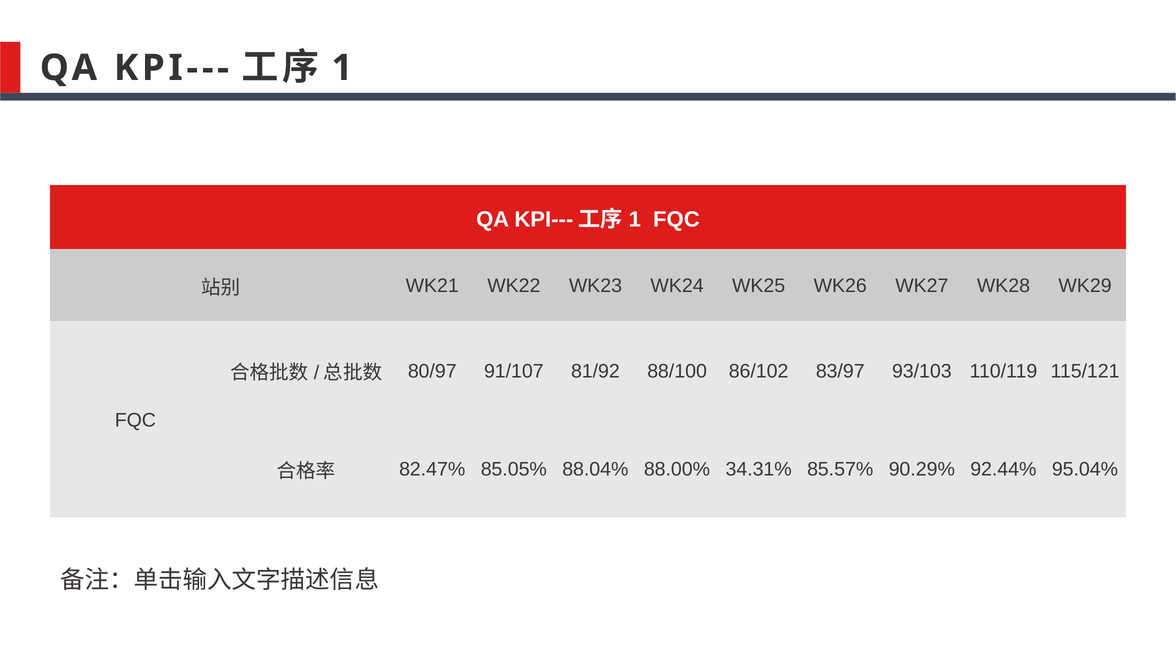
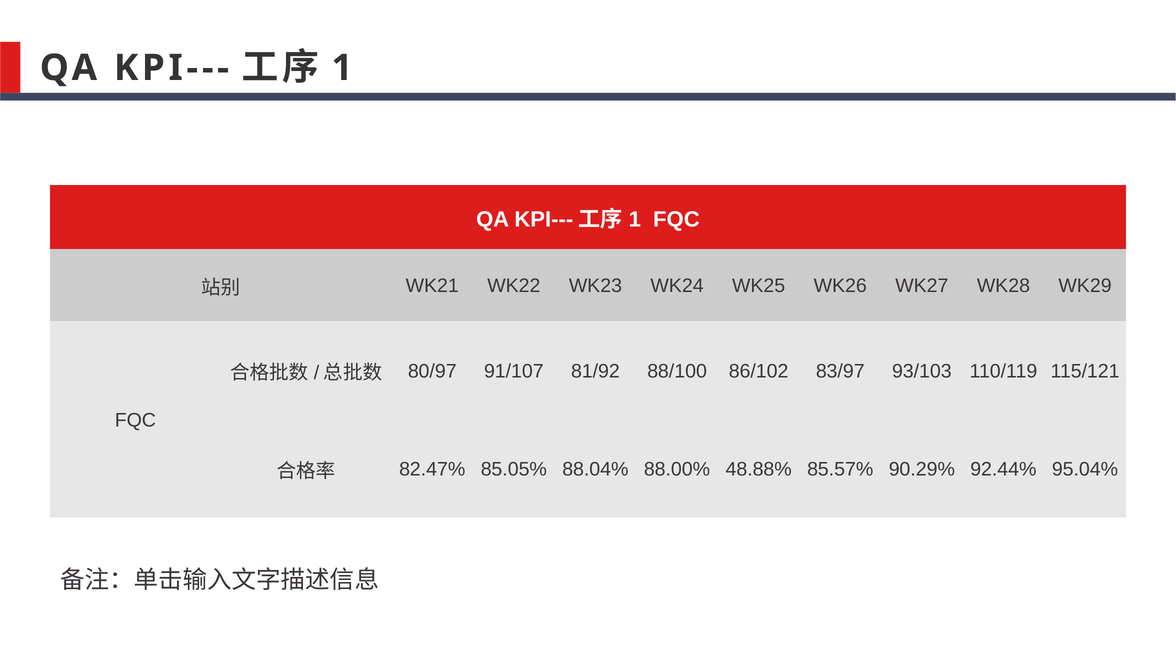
34.31%: 34.31% -> 48.88% (759, 470)
